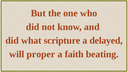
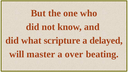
proper: proper -> master (41, 54)
faith: faith -> over (74, 54)
